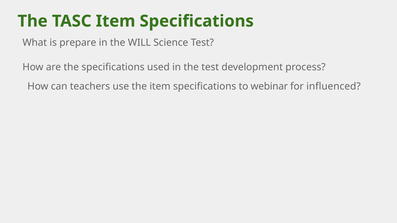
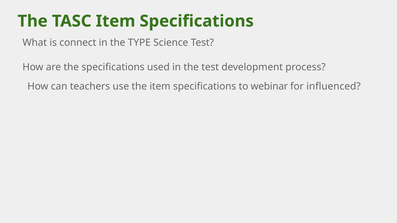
prepare: prepare -> connect (78, 43)
WILL: WILL -> TYPE (139, 43)
